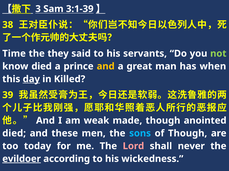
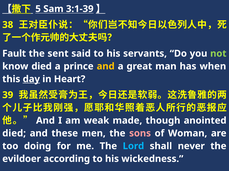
3: 3 -> 5 (38, 9)
Time: Time -> Fault (14, 54)
they: they -> sent (58, 54)
Killed: Killed -> Heart (70, 79)
sons colour: light blue -> pink (140, 134)
of Though: Though -> Woman (188, 134)
today: today -> doing (38, 147)
Lord colour: pink -> light blue (133, 147)
evildoer underline: present -> none (22, 159)
